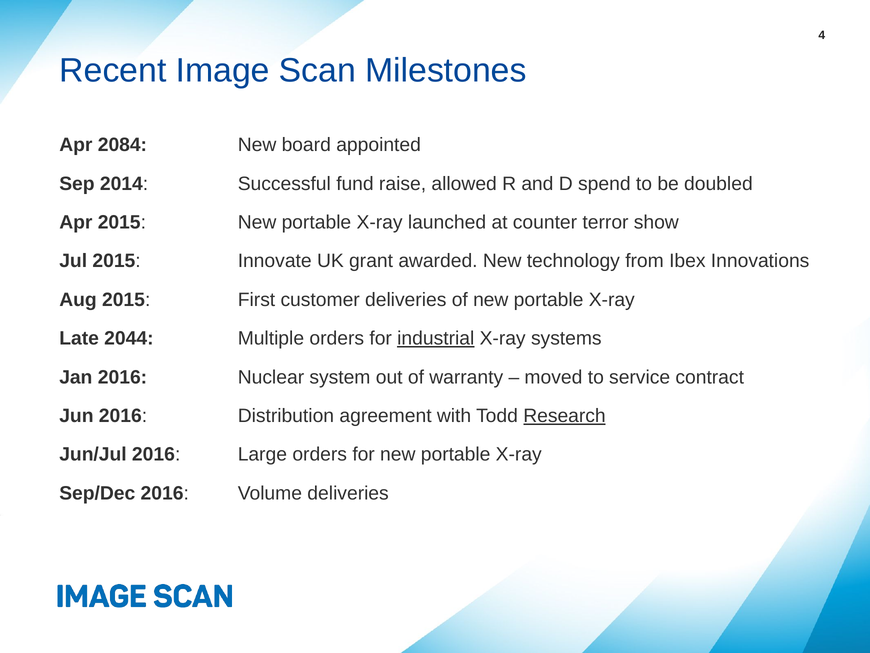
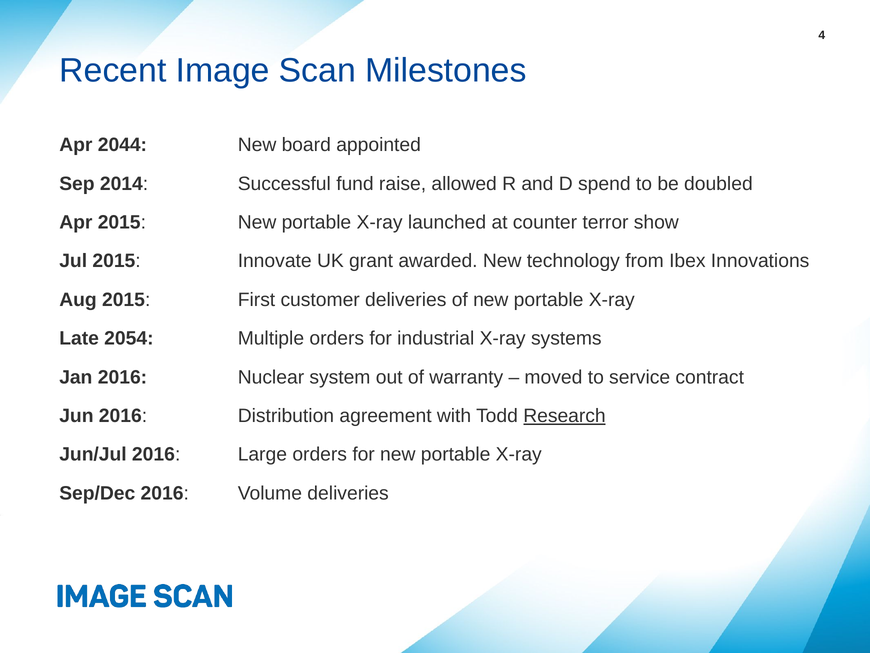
2084: 2084 -> 2044 (122, 145)
2044: 2044 -> 2054 (129, 338)
industrial underline: present -> none (436, 338)
